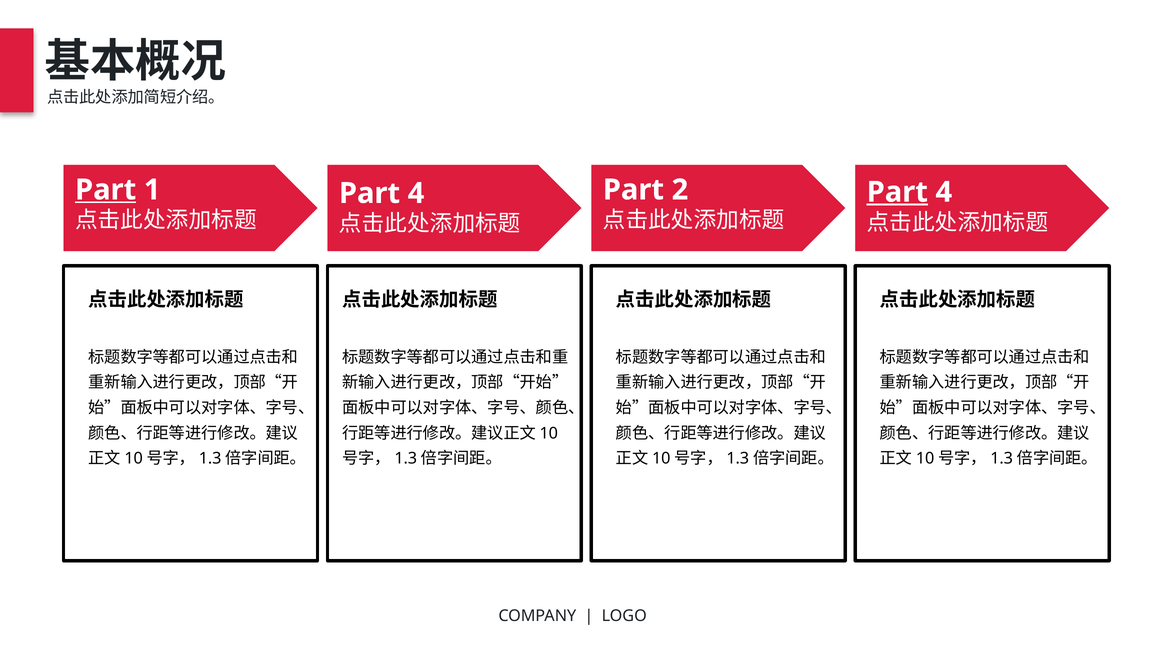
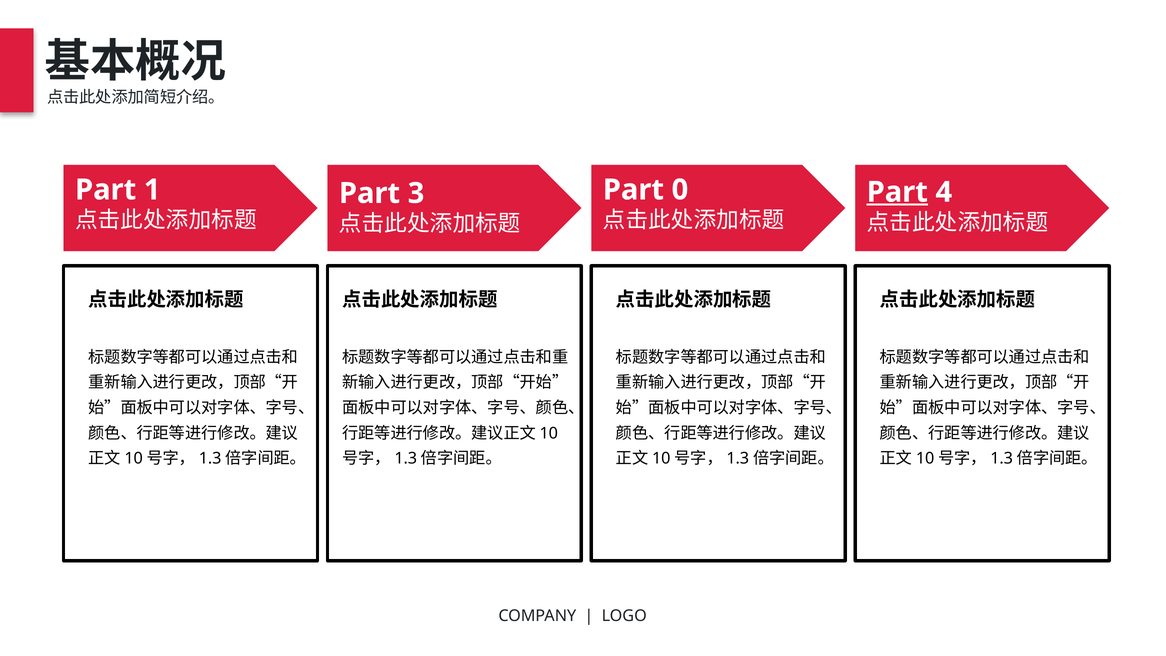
Part underline: present -> none (106, 190)
2: 2 -> 0 (680, 190)
4: 4 -> 3 (416, 193)
